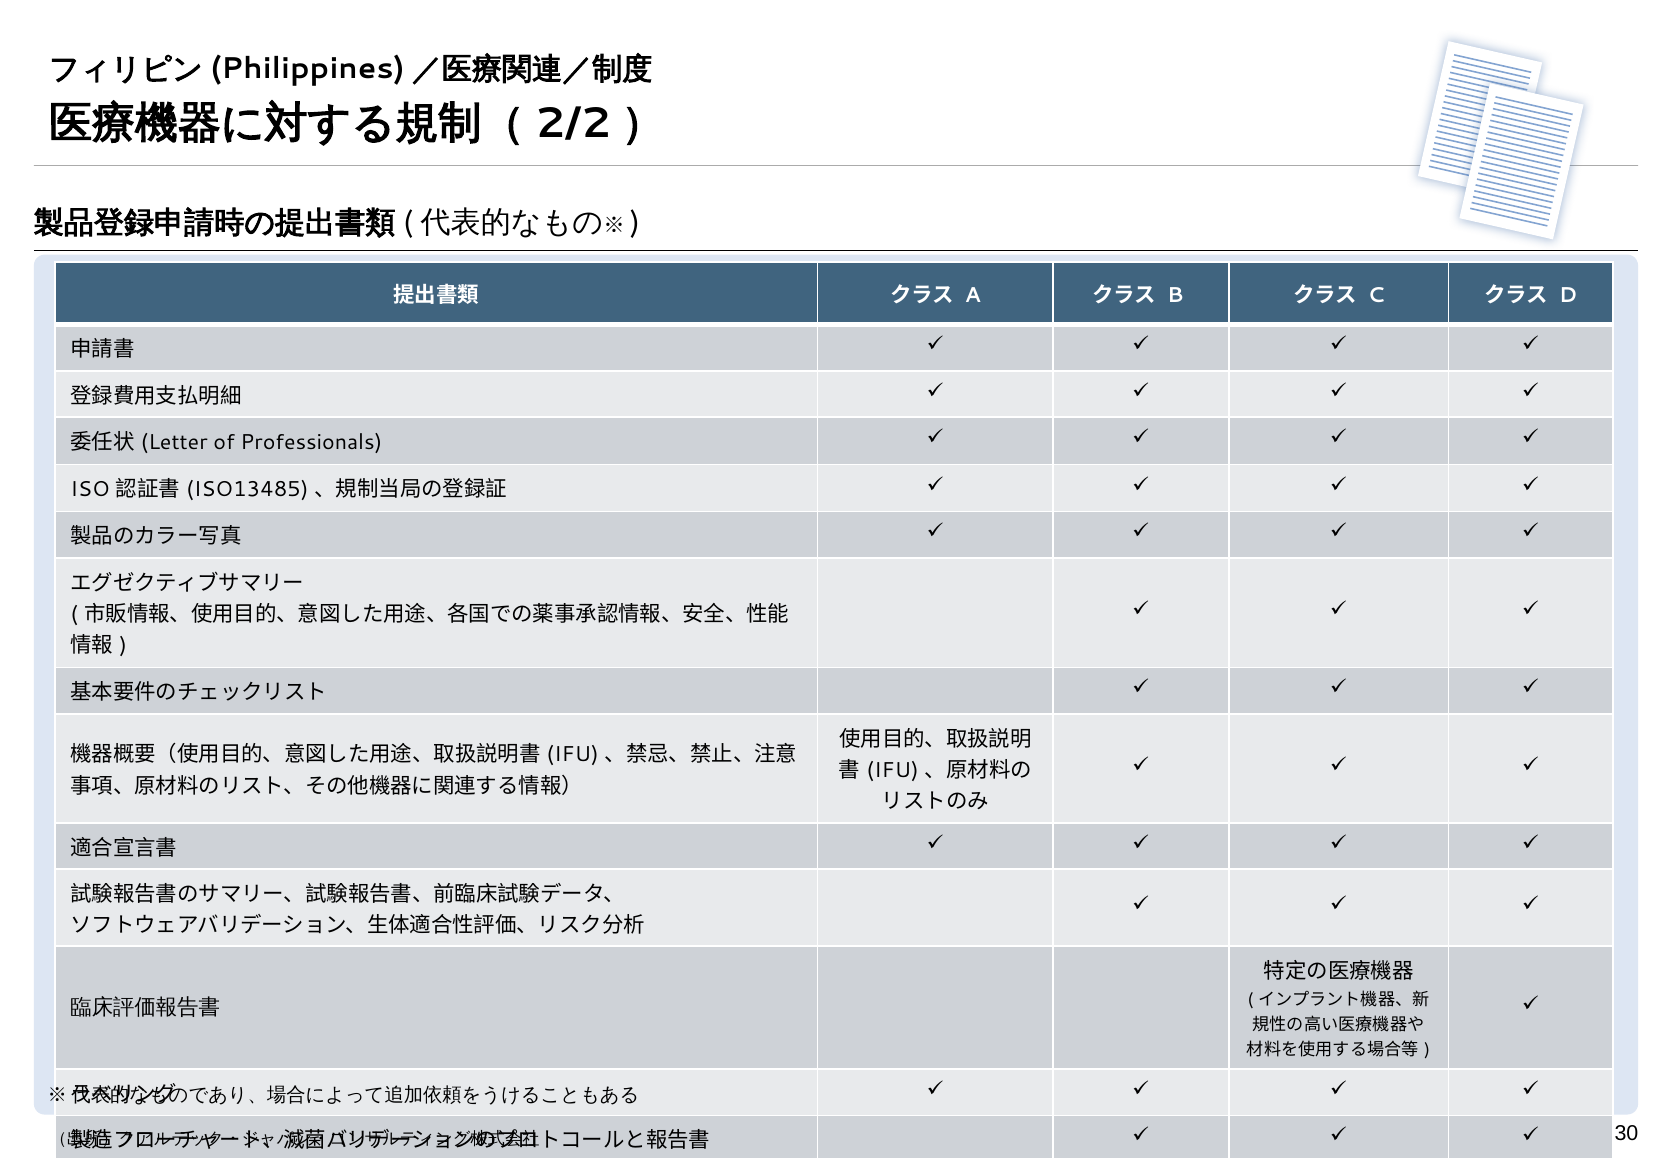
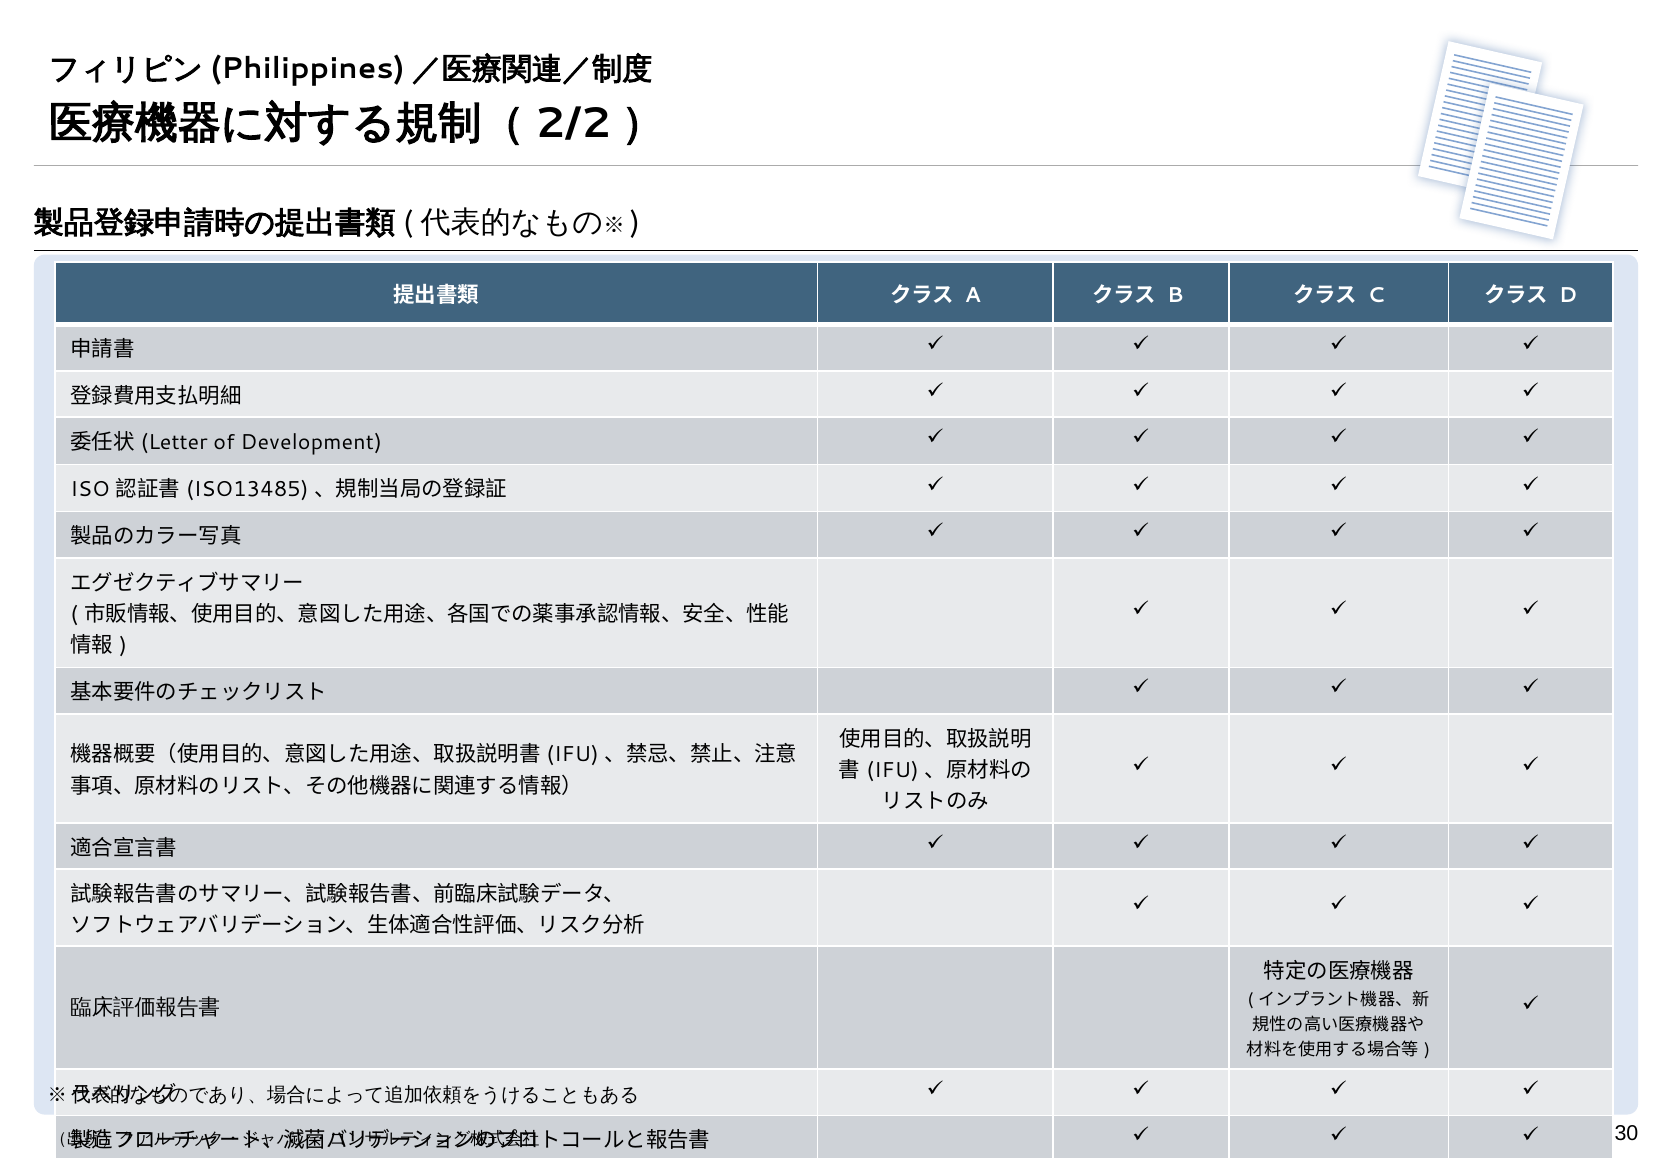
Professionals: Professionals -> Development (311, 442)
